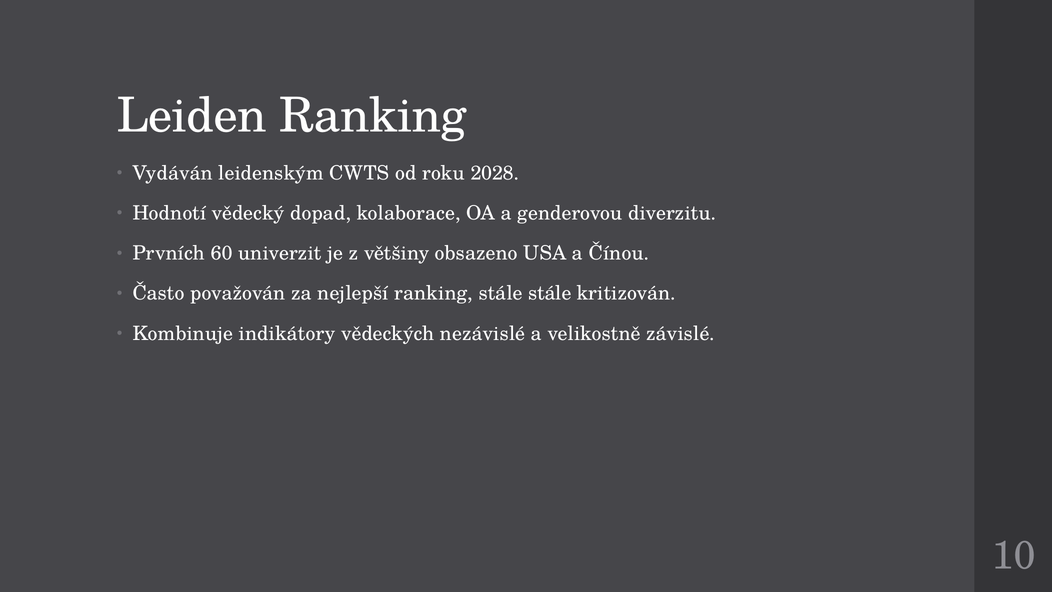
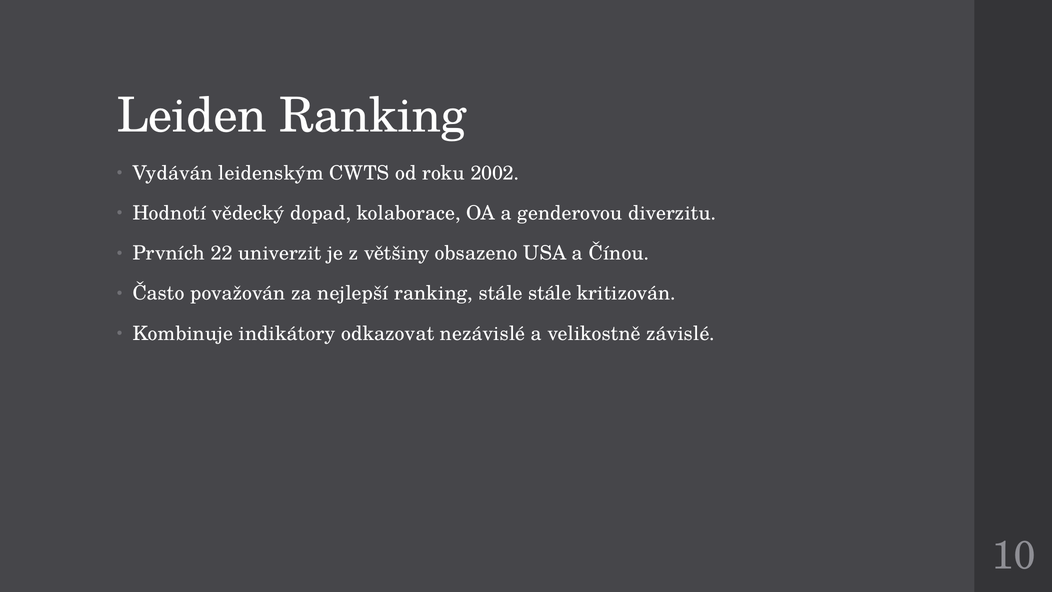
2028: 2028 -> 2002 (495, 173)
60: 60 -> 22 (222, 253)
vědeckých: vědeckých -> odkazovat (388, 333)
